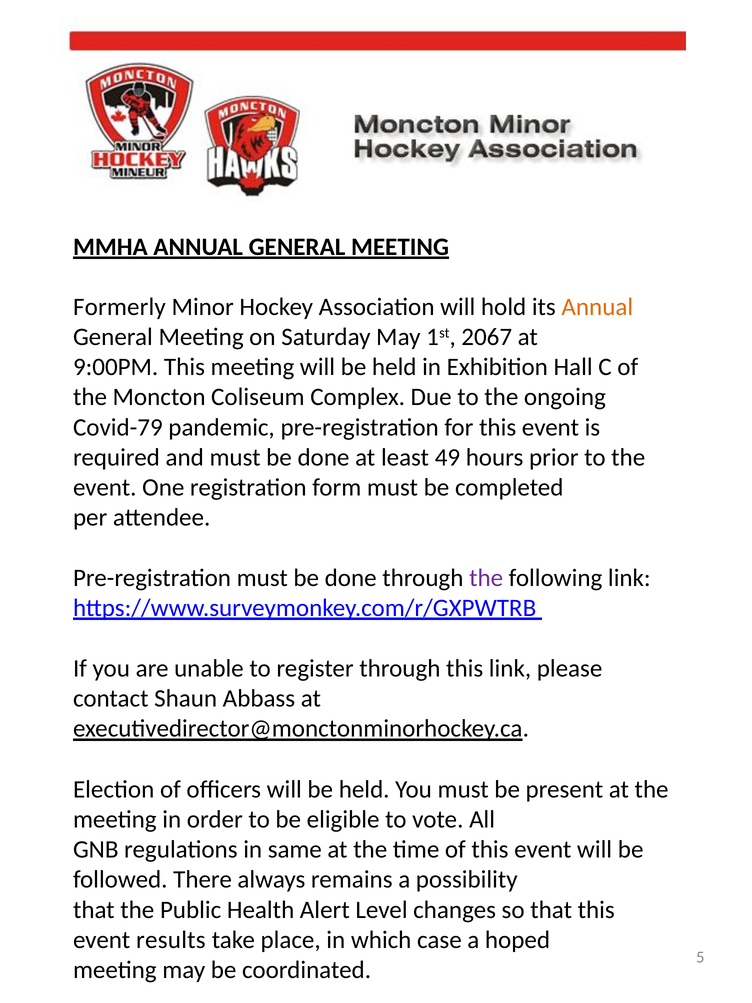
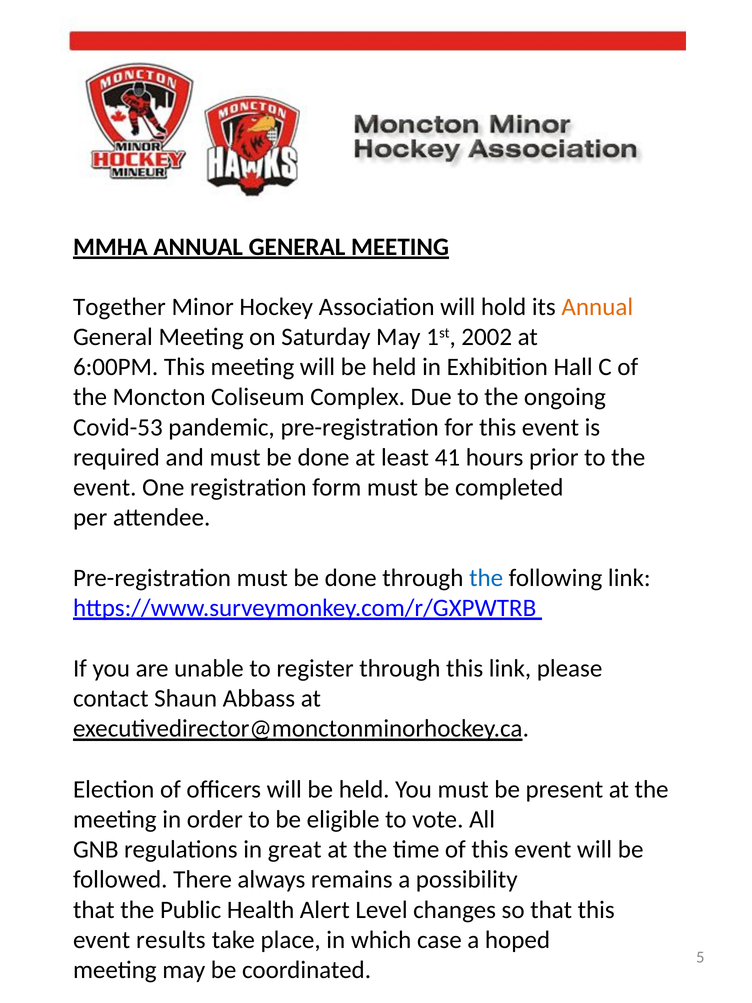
Formerly: Formerly -> Together (119, 307)
2067: 2067 -> 2002 (487, 337)
9:00PM: 9:00PM -> 6:00PM (116, 367)
Covid-79: Covid-79 -> Covid-53 (118, 427)
49: 49 -> 41 (447, 457)
the colour: purple -> blue (486, 578)
same: same -> great (295, 849)
